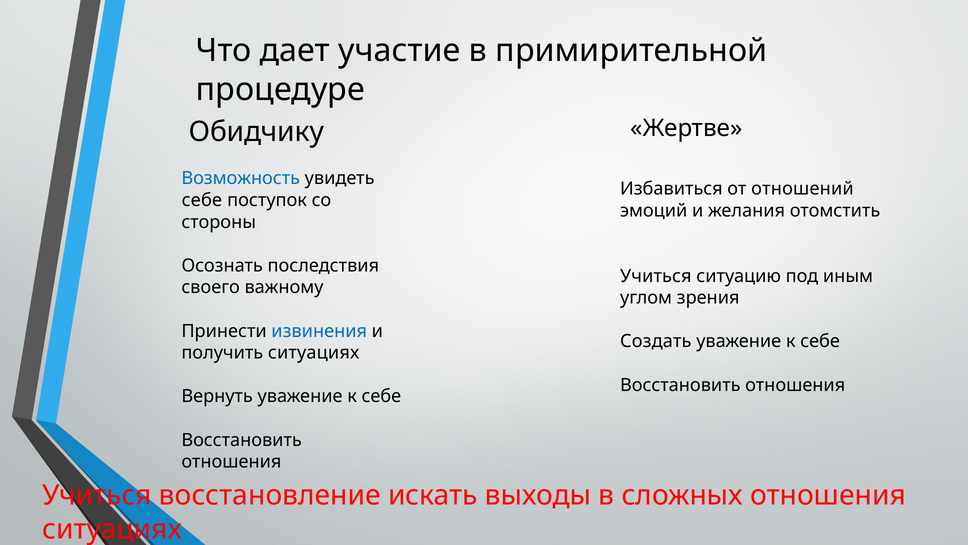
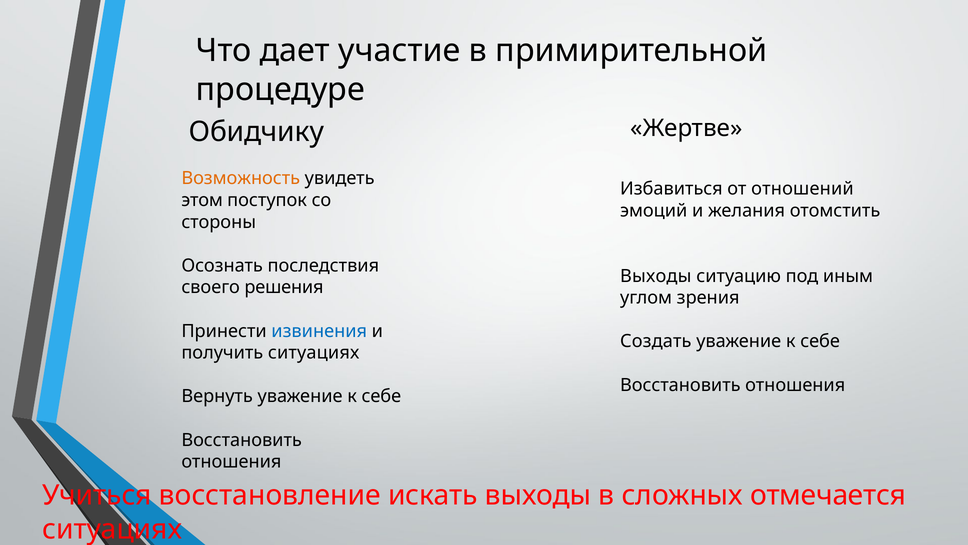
Возможность colour: blue -> orange (241, 178)
себе: себе -> этом (202, 200)
Учиться: Учиться -> Выходы (656, 276)
важному: важному -> решения (284, 287)
сложных отношения: отношения -> отмечается (828, 495)
